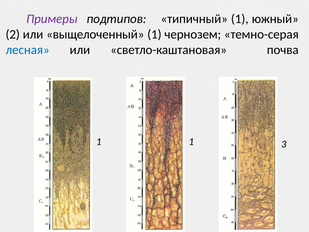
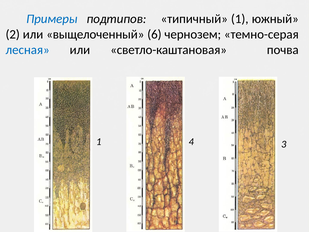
Примеры colour: purple -> blue (52, 19)
выщелоченный 1: 1 -> 6 (154, 34)
1 1: 1 -> 4 (191, 142)
